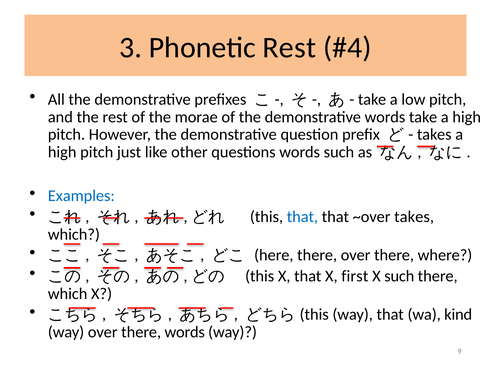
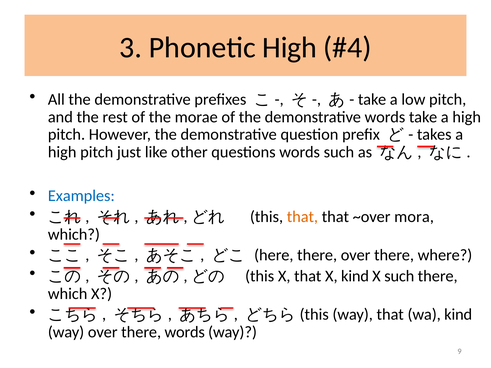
Phonetic Rest: Rest -> High (290, 48)
that colour: blue -> orange (302, 217)
~over takes: takes -> mora (414, 217)
X first: first -> kind (355, 276)
